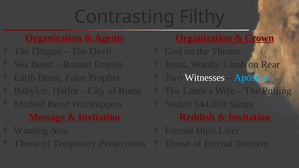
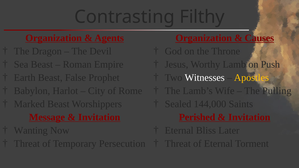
Crown: Crown -> Causes (259, 38)
Rear: Rear -> Push (270, 64)
Apostles colour: light blue -> yellow (251, 78)
Reddish: Reddish -> Perished (197, 117)
